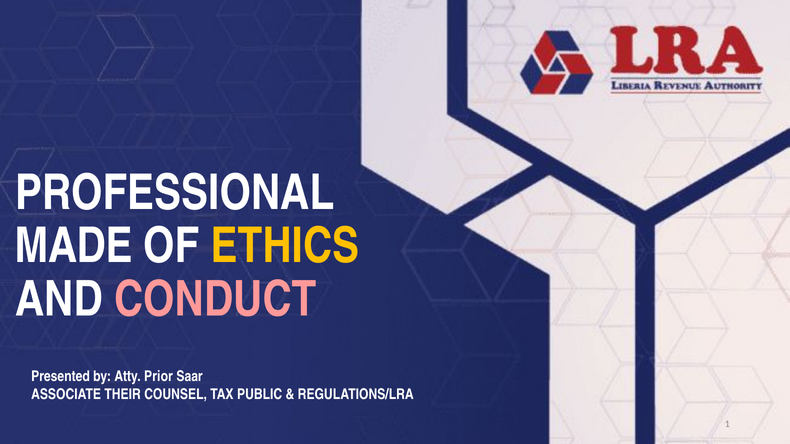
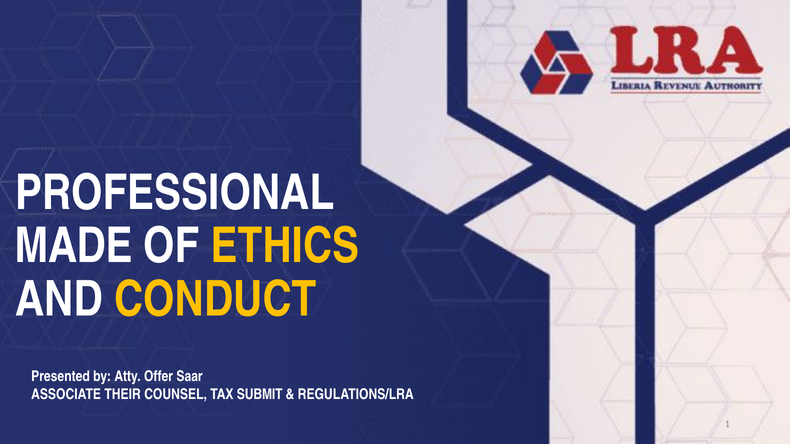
CONDUCT colour: pink -> yellow (215, 300)
Prior: Prior -> Offer (159, 377)
PUBLIC: PUBLIC -> SUBMIT (260, 394)
